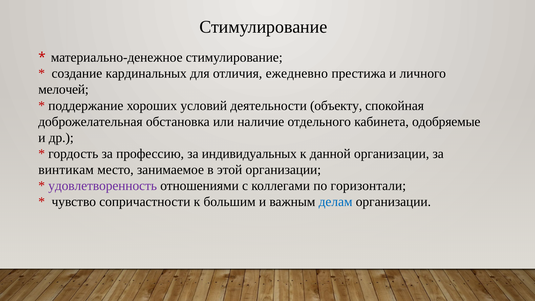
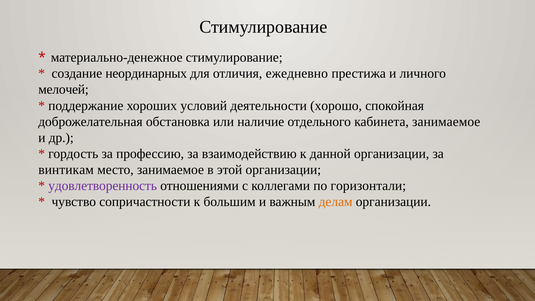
кардинальных: кардинальных -> неординарных (146, 73)
объекту: объекту -> хорошо (336, 106)
кабинета одобряемые: одобряемые -> занимаемое (446, 122)
индивидуальных: индивидуальных -> взаимодействию (249, 154)
делам colour: blue -> orange (336, 202)
